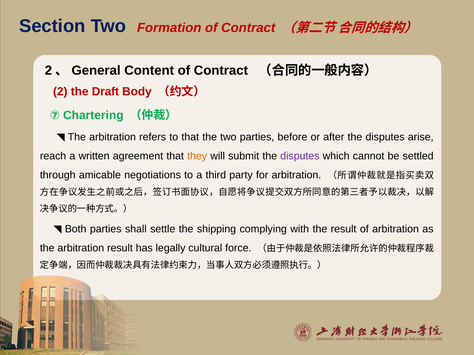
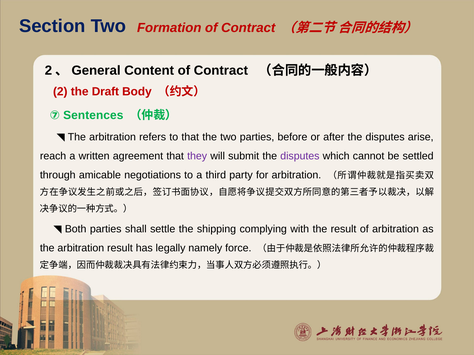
Chartering: Chartering -> Sentences (93, 116)
they colour: orange -> purple (197, 156)
cultural: cultural -> namely (205, 248)
